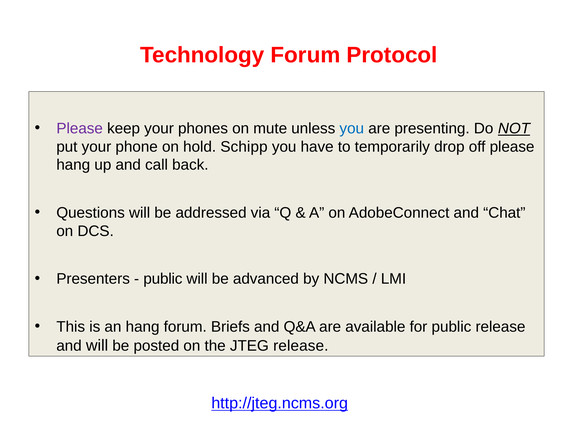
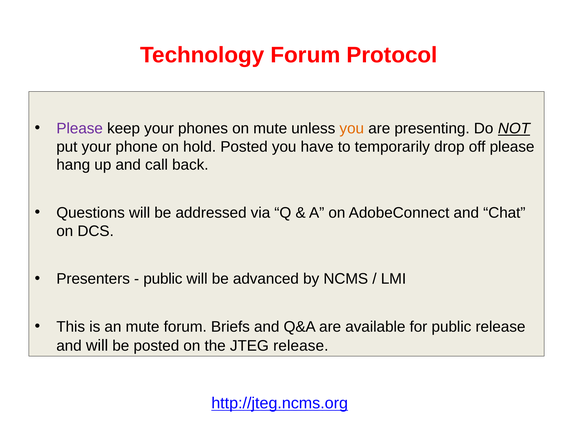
you colour: blue -> orange (352, 129)
hold Schipp: Schipp -> Posted (244, 147)
an hang: hang -> mute (143, 327)
